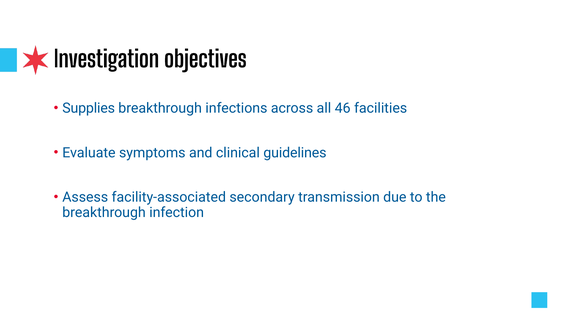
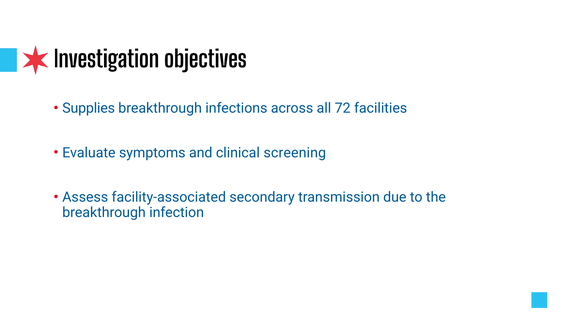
46: 46 -> 72 (343, 108)
guidelines: guidelines -> screening (295, 153)
